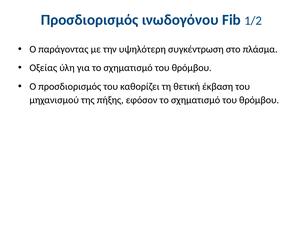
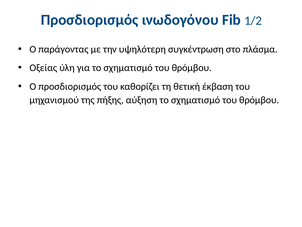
εφόσον: εφόσον -> αύξηση (142, 100)
